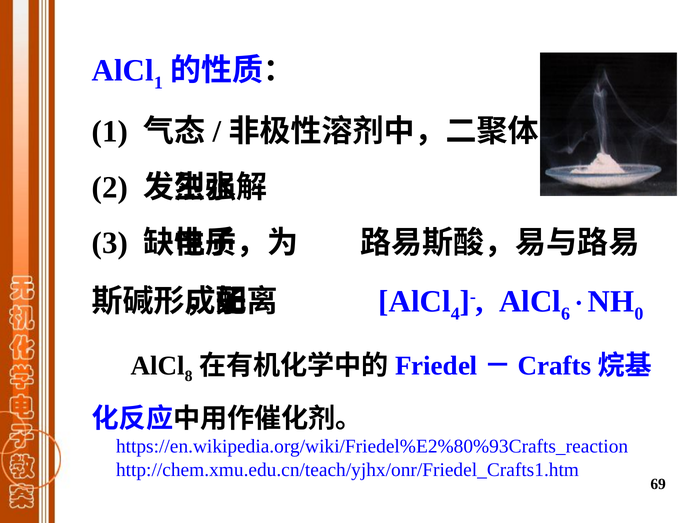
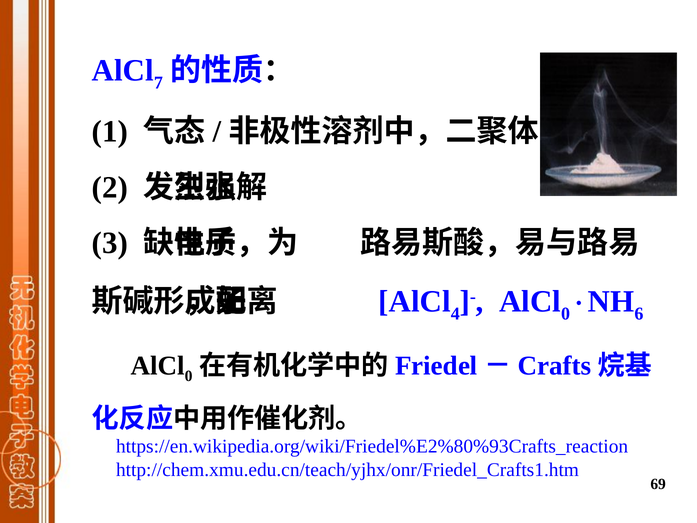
1: 1 -> 7 (158, 83)
6: 6 -> 0 (566, 313)
0: 0 -> 6 (639, 313)
8: 8 -> 0 (189, 376)
